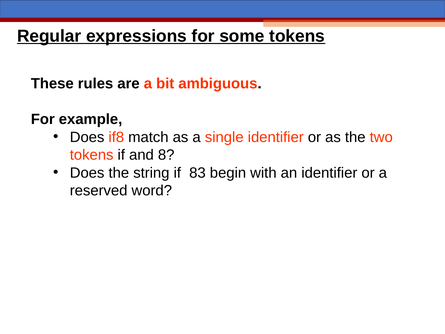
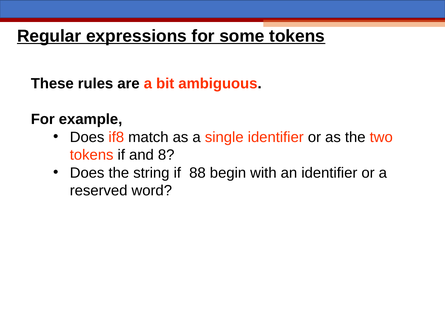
83: 83 -> 88 (197, 173)
